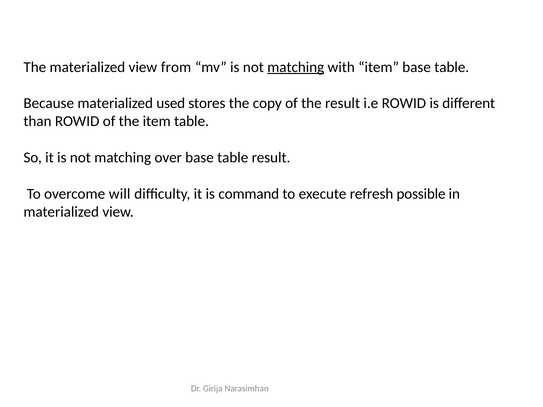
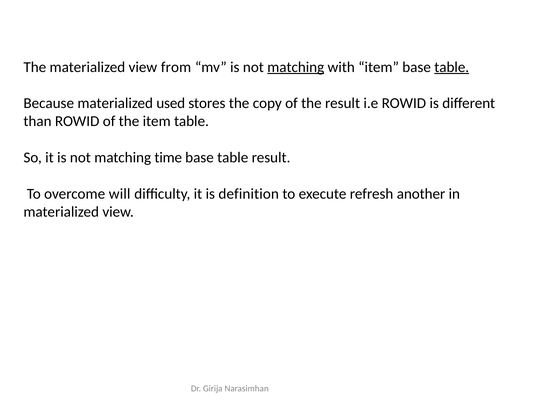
table underline: none -> present (452, 67)
over: over -> time (168, 158)
command: command -> definition (249, 194)
possible: possible -> another (421, 194)
